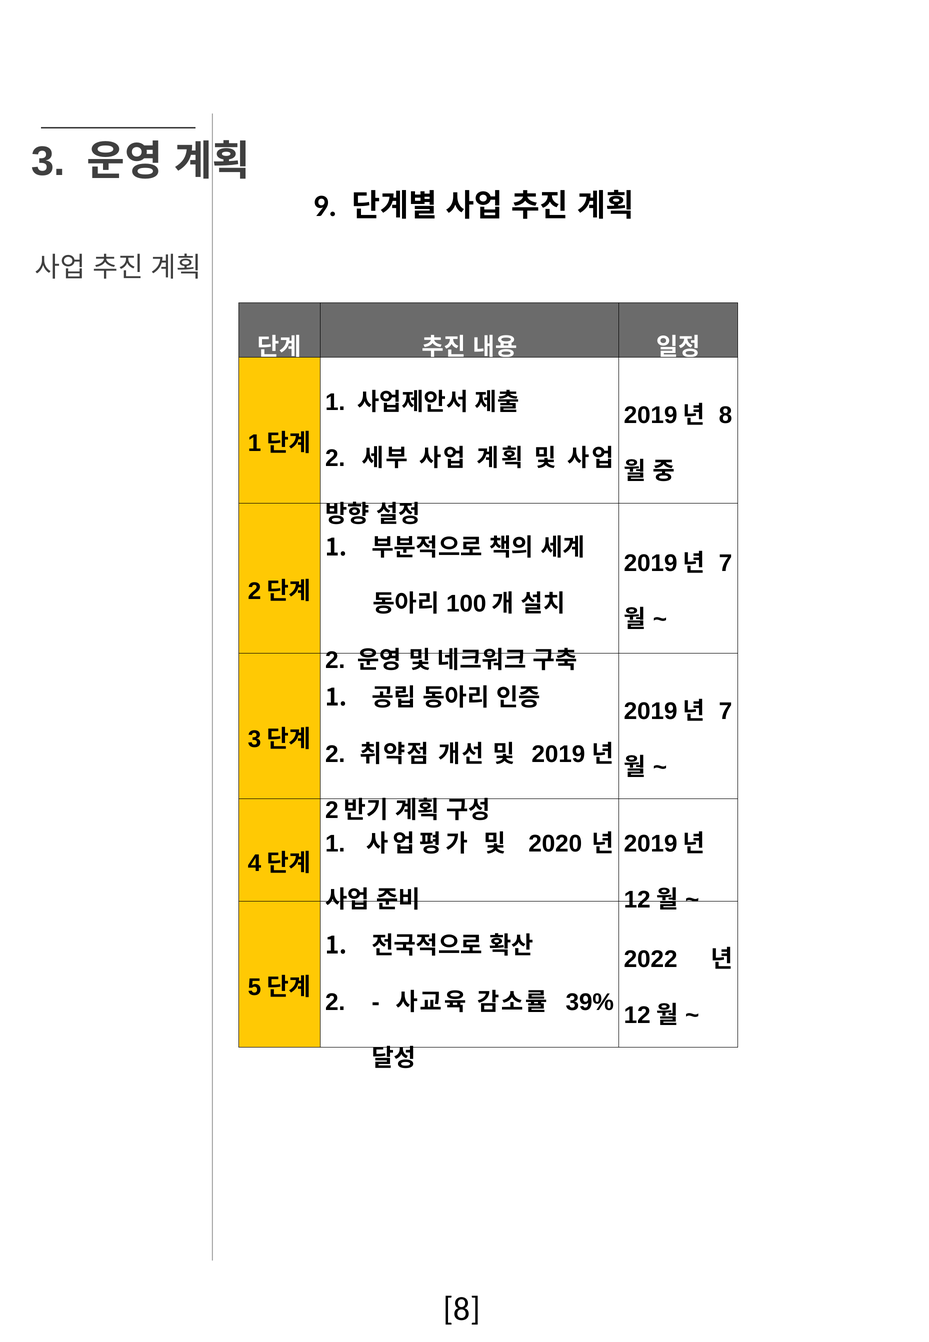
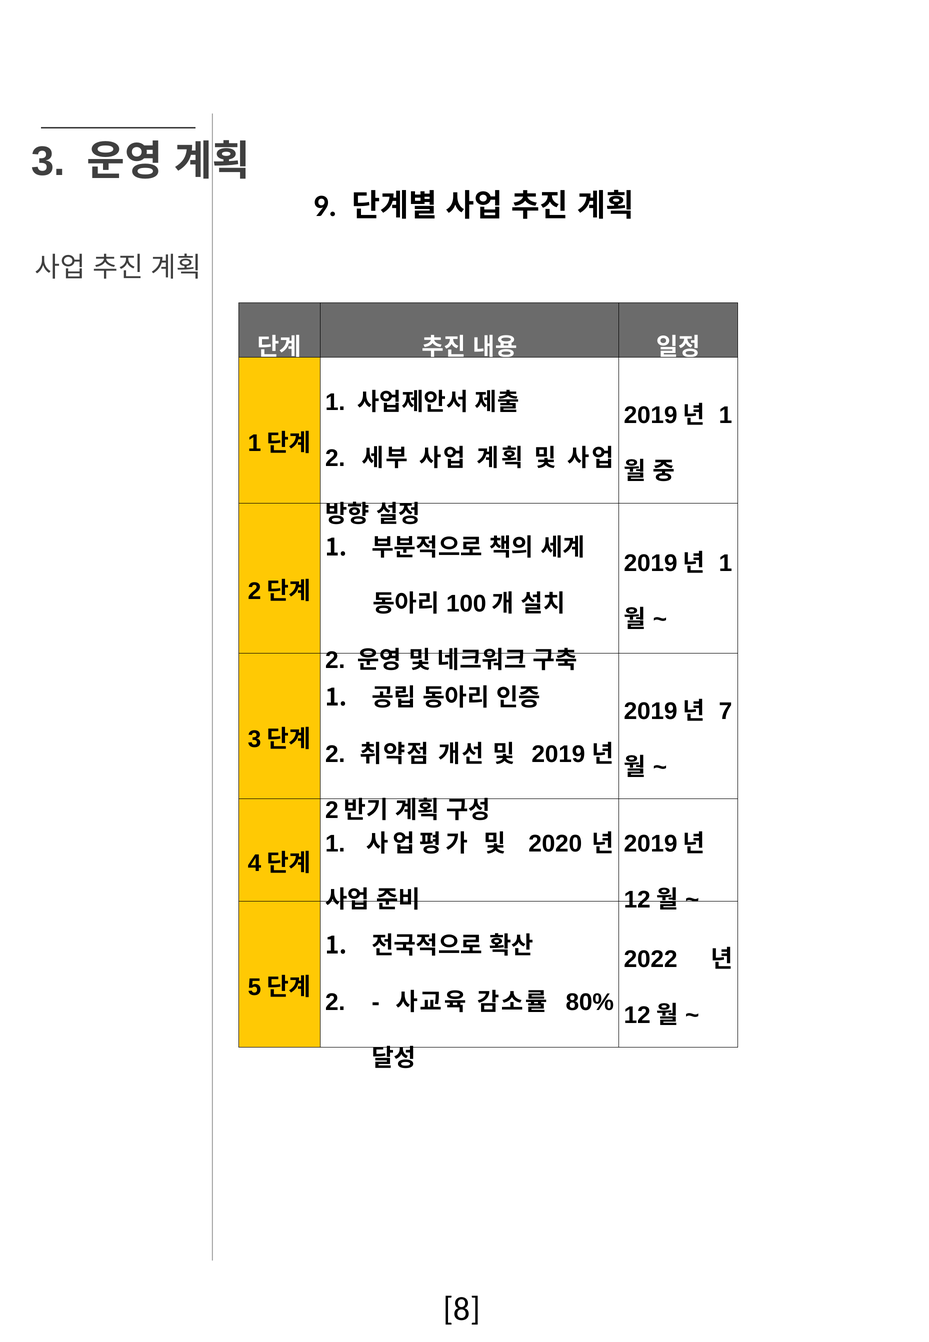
8: 8 -> 1 (726, 415)
7: 7 -> 1 (726, 563)
39%: 39% -> 80% (590, 1002)
